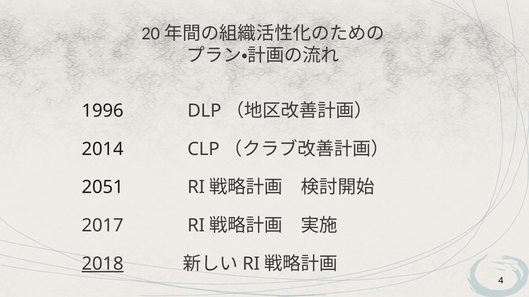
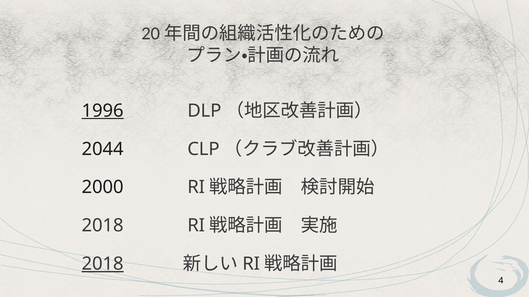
1996 underline: none -> present (103, 111)
2014: 2014 -> 2044 (103, 149)
2051: 2051 -> 2000 (103, 188)
2017: 2017 -> 2018 (103, 226)
